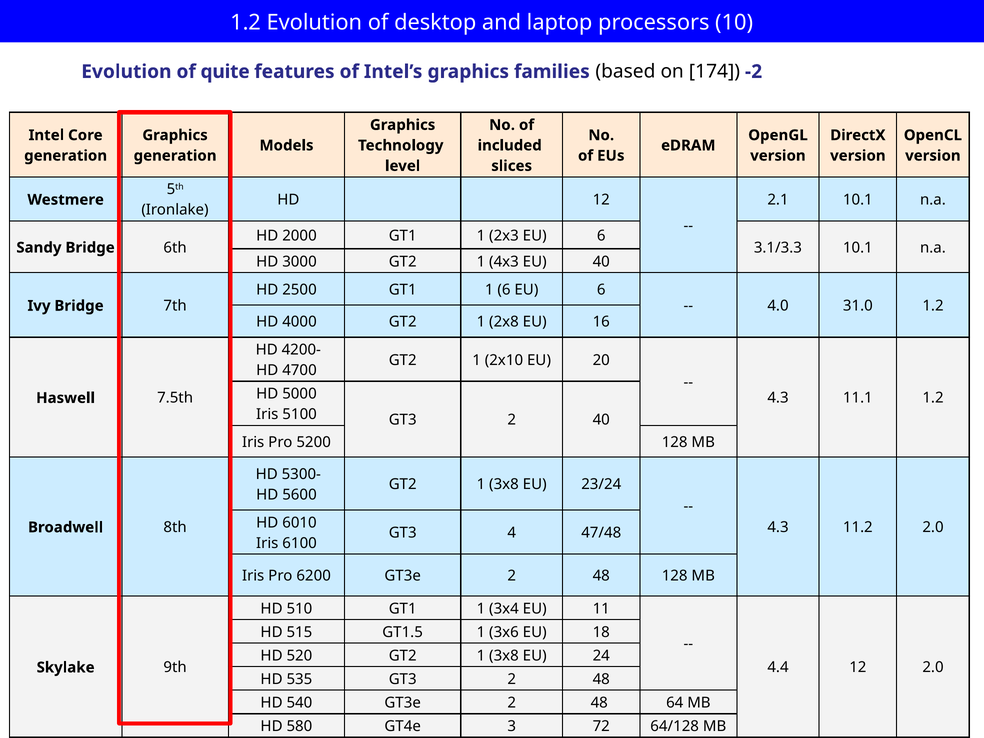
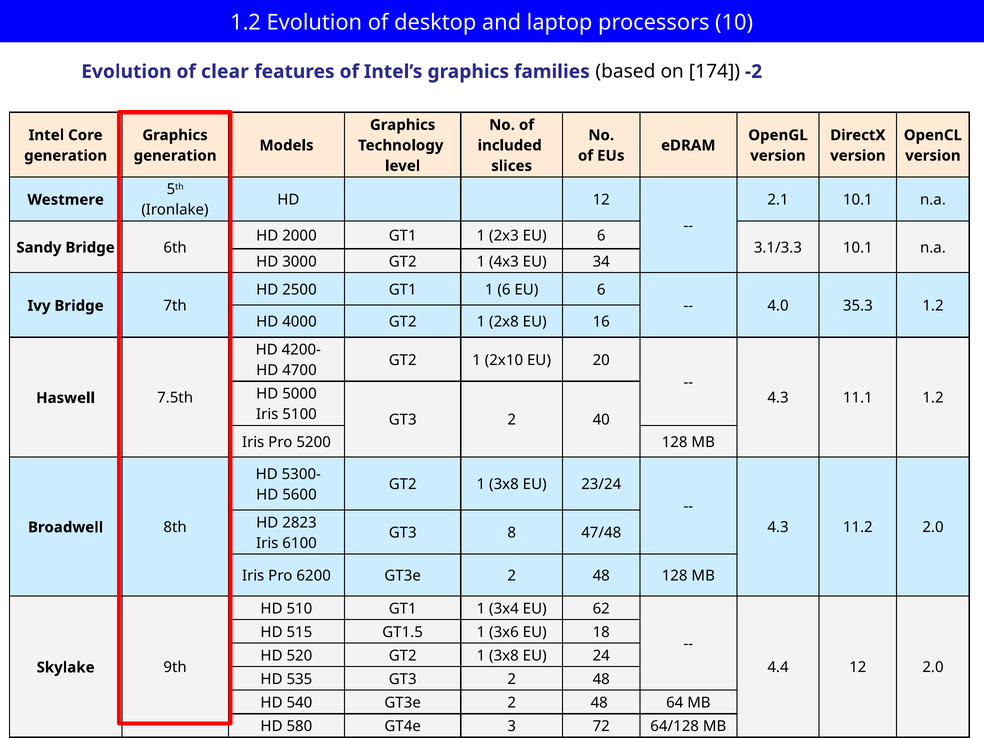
quite: quite -> clear (225, 72)
EU 40: 40 -> 34 (601, 262)
31.0: 31.0 -> 35.3 (858, 306)
6010: 6010 -> 2823 (299, 523)
4: 4 -> 8 (512, 533)
11: 11 -> 62 (601, 609)
